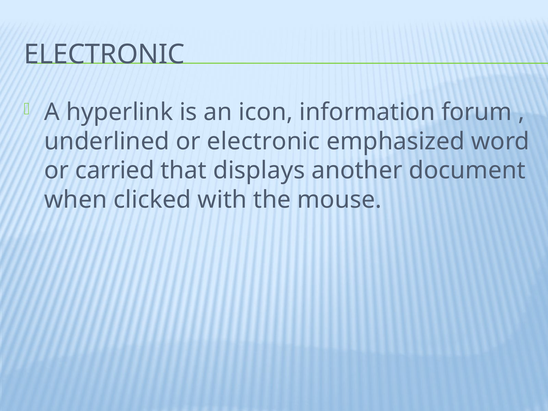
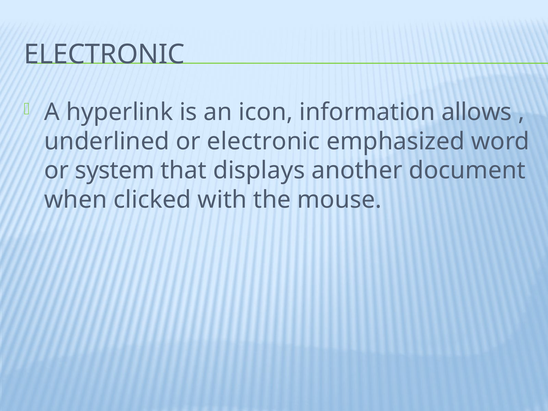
forum: forum -> allows (477, 112)
carried: carried -> system (115, 171)
